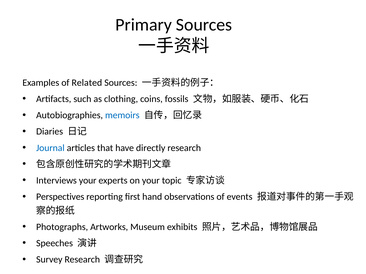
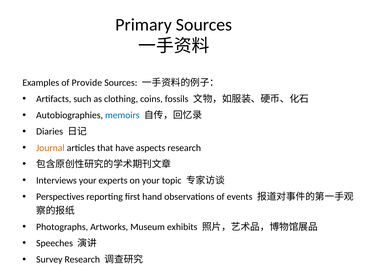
Related: Related -> Provide (87, 83)
Journal colour: blue -> orange (50, 148)
directly: directly -> aspects (151, 148)
